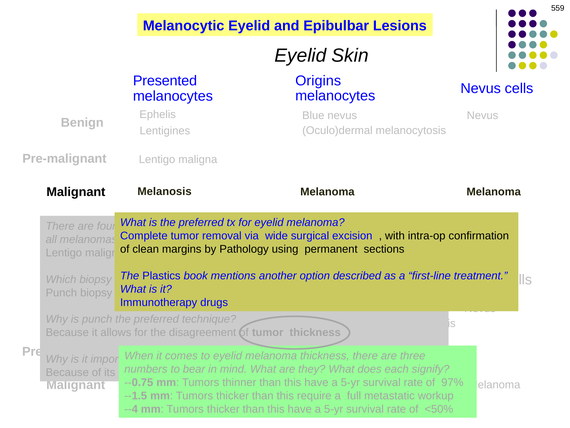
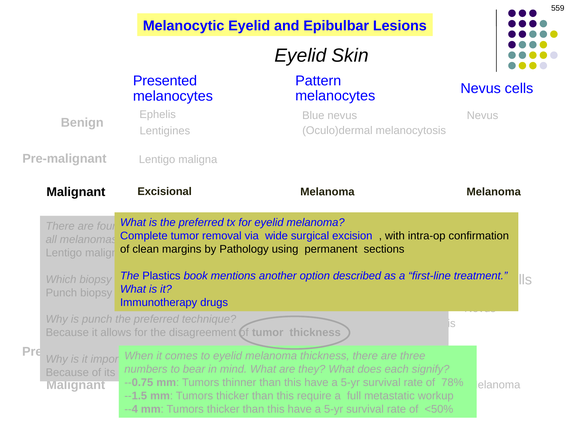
Origins: Origins -> Pattern (318, 81)
Melanosis: Melanosis -> Excisional (165, 191)
97%: 97% -> 78% (452, 382)
